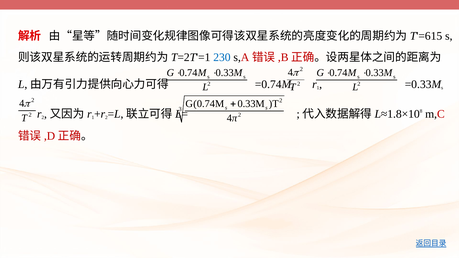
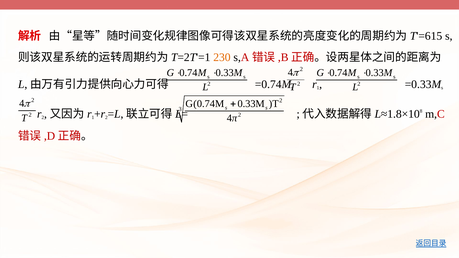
230 colour: blue -> orange (222, 57)
